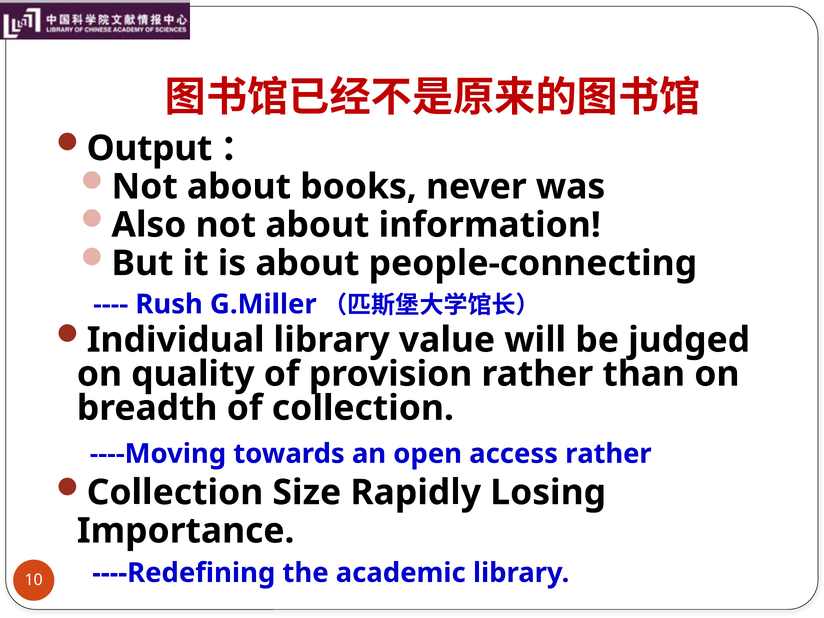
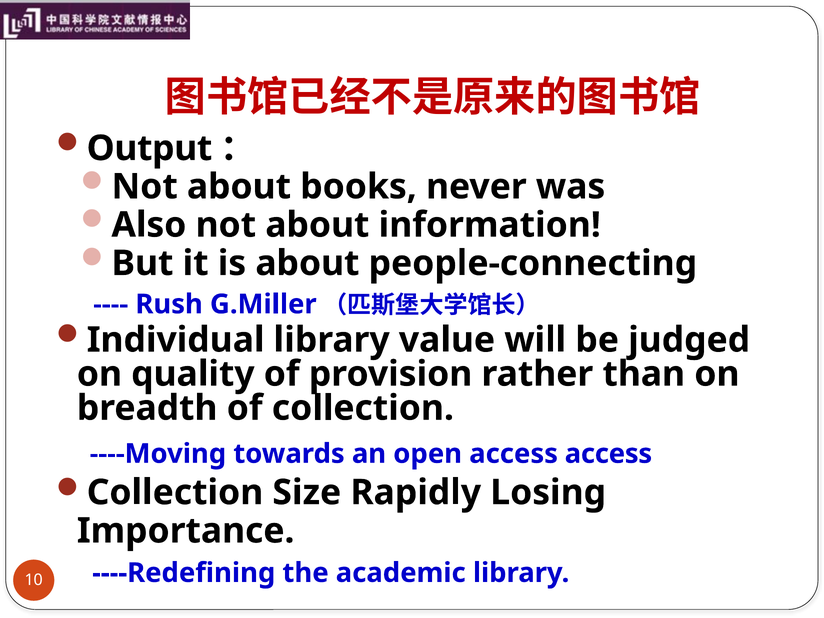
access rather: rather -> access (608, 454)
